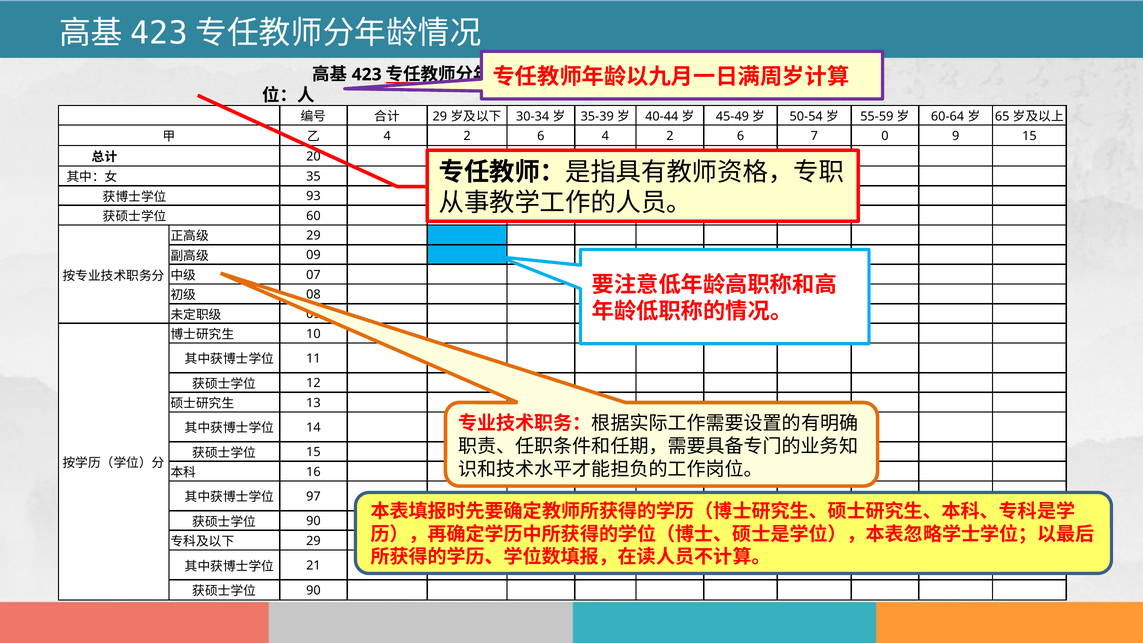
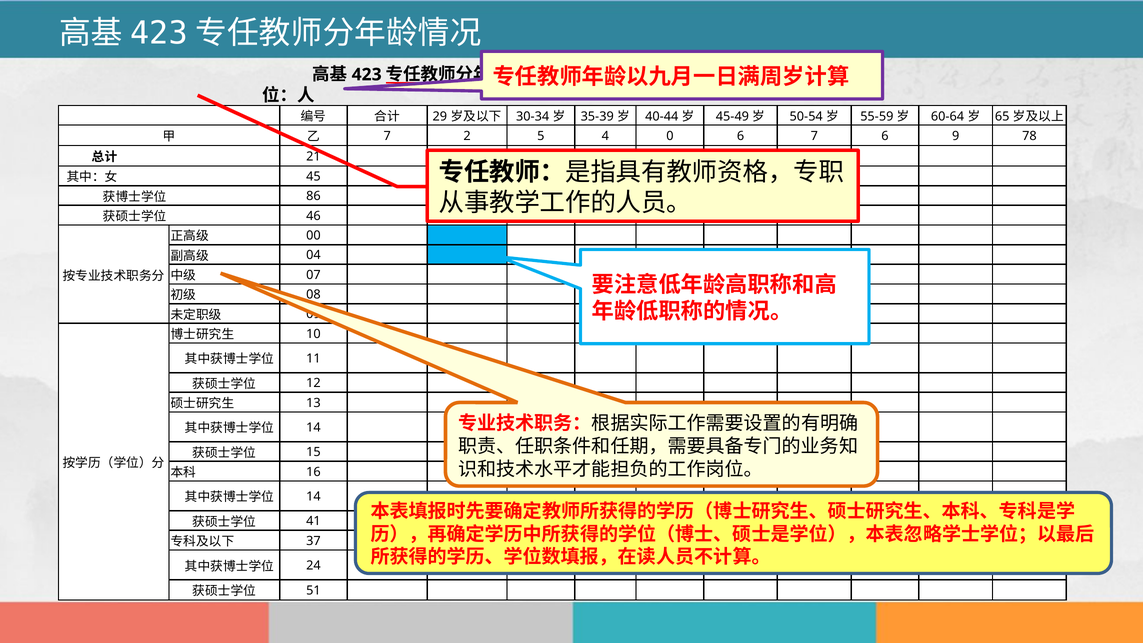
4: 4 -> 7 (387, 136)
6: 6 -> 5 (541, 136)
2: 2 -> 0 (670, 136)
7 0: 0 -> 6 (885, 136)
9 15: 15 -> 78 (1029, 136)
20: 20 -> 21 (313, 156)
35: 35 -> 45 (313, 177)
93: 93 -> 86 (313, 196)
60: 60 -> 46 (313, 216)
29: 29 -> 00 (313, 236)
09: 09 -> 04 (313, 255)
97: 97 -> 14 (313, 497)
90: 90 -> 41 (313, 521)
29: 29 -> 37 (313, 541)
21: 21 -> 24 (313, 566)
90: 90 -> 51 (313, 591)
